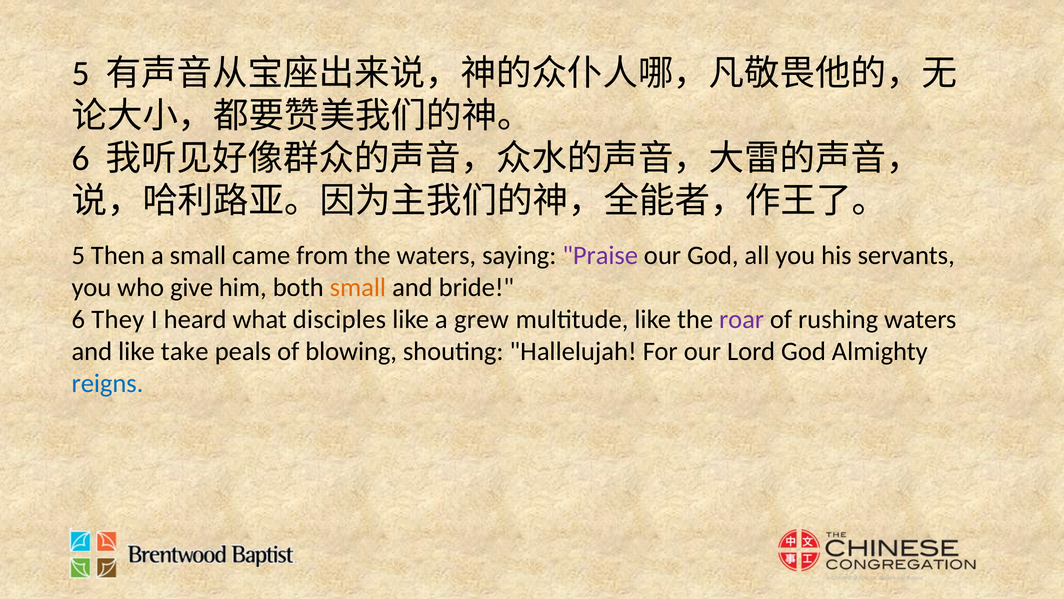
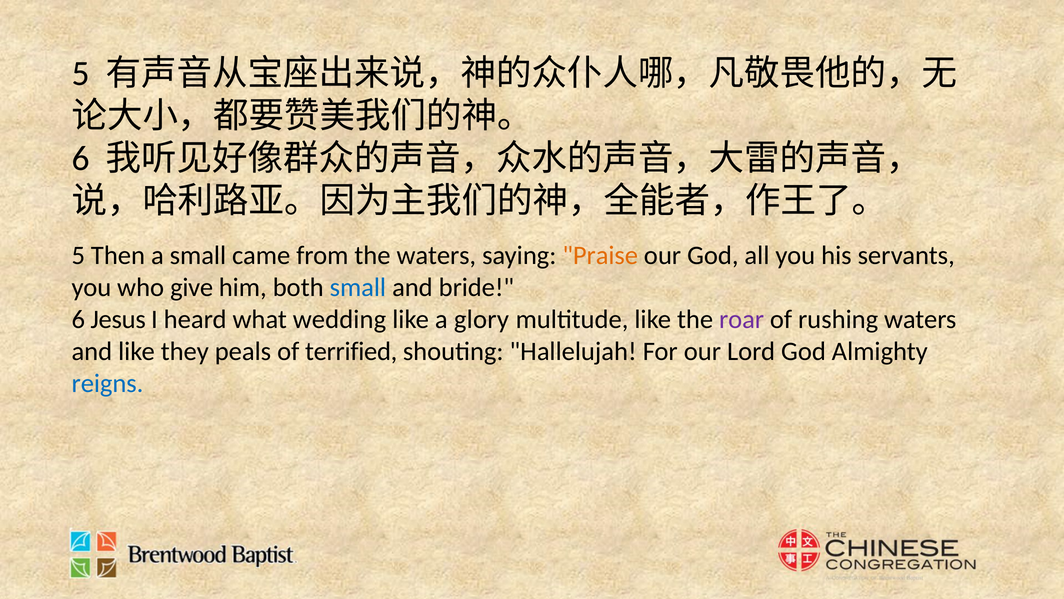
Praise colour: purple -> orange (600, 255)
small colour: orange -> blue (358, 287)
They: They -> Jesus (118, 319)
disciples: disciples -> wedding (339, 319)
grew: grew -> glory (481, 319)
take: take -> they (185, 351)
blowing: blowing -> terrified (351, 351)
